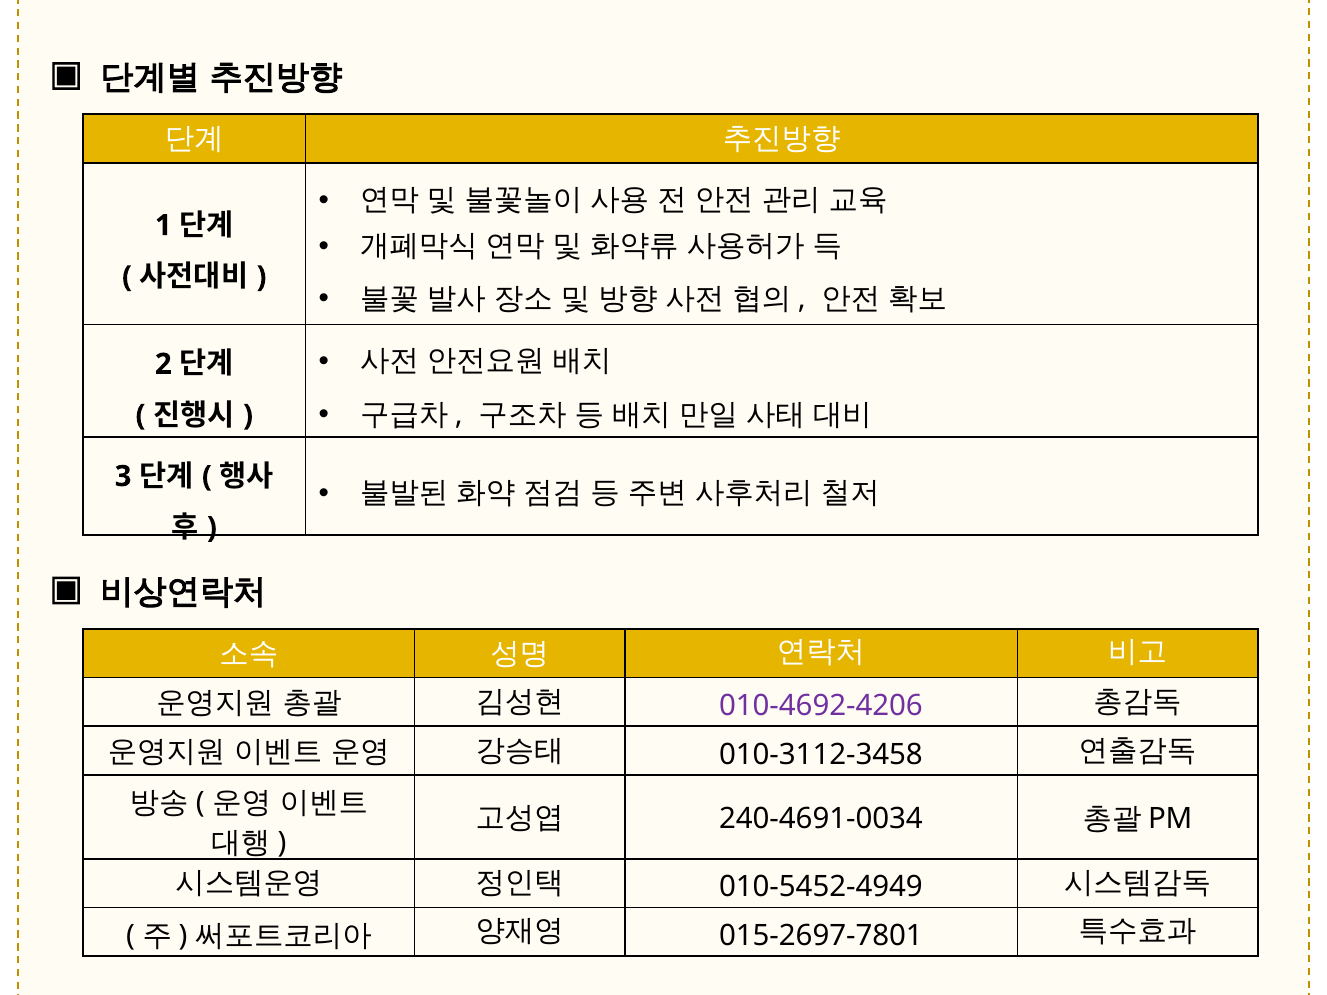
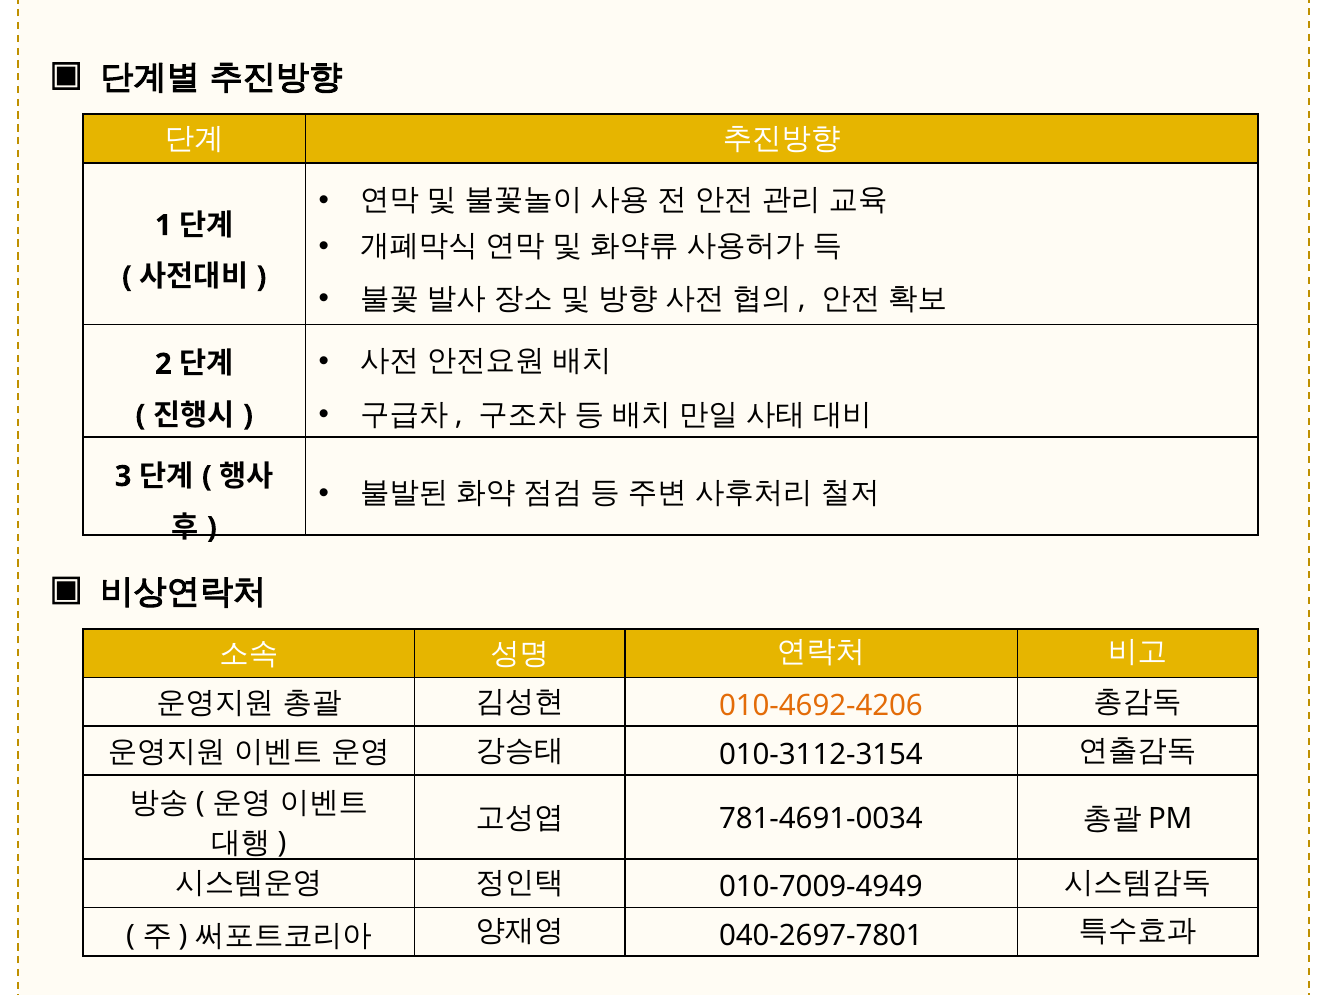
010-4692-4206 colour: purple -> orange (821, 706)
010-3112-3458: 010-3112-3458 -> 010-3112-3154 (821, 755)
240-4691-0034: 240-4691-0034 -> 781-4691-0034 (821, 819)
010-5452-4949: 010-5452-4949 -> 010-7009-4949 (821, 887)
015-2697-7801: 015-2697-7801 -> 040-2697-7801 (821, 936)
